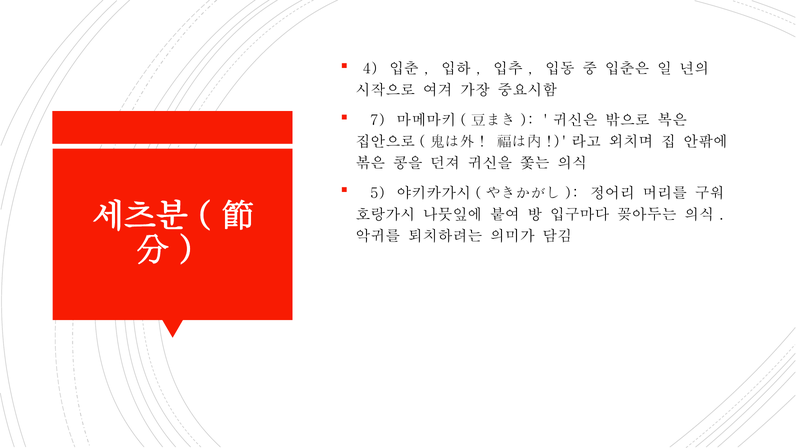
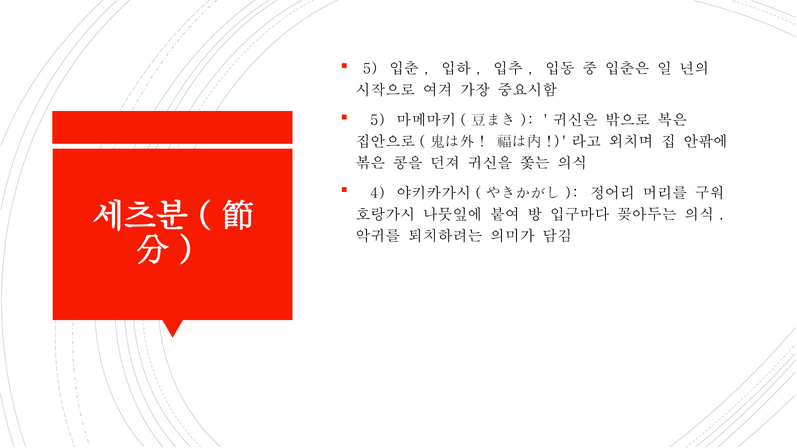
4: 4 -> 5 (370, 69)
7: 7 -> 5 (378, 120)
5: 5 -> 4 (378, 193)
